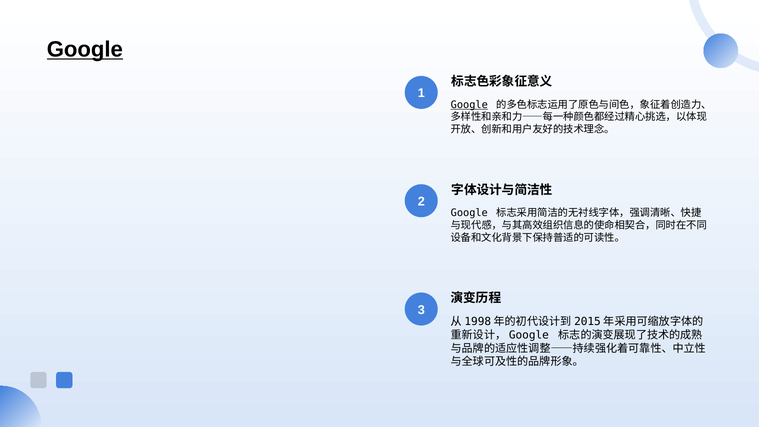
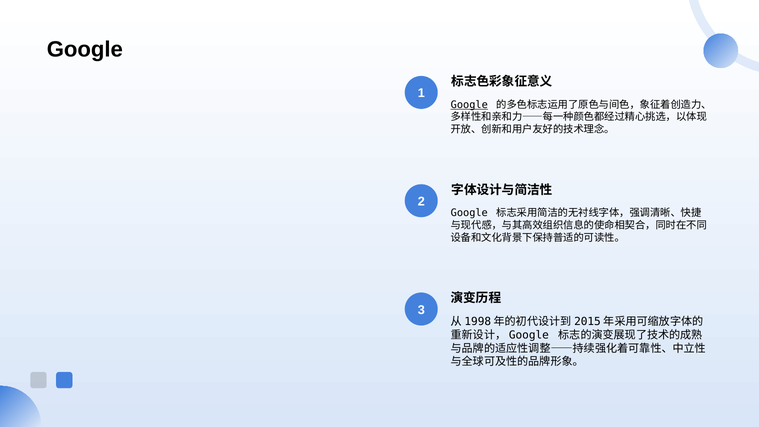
Google underline: present -> none (85, 49)
